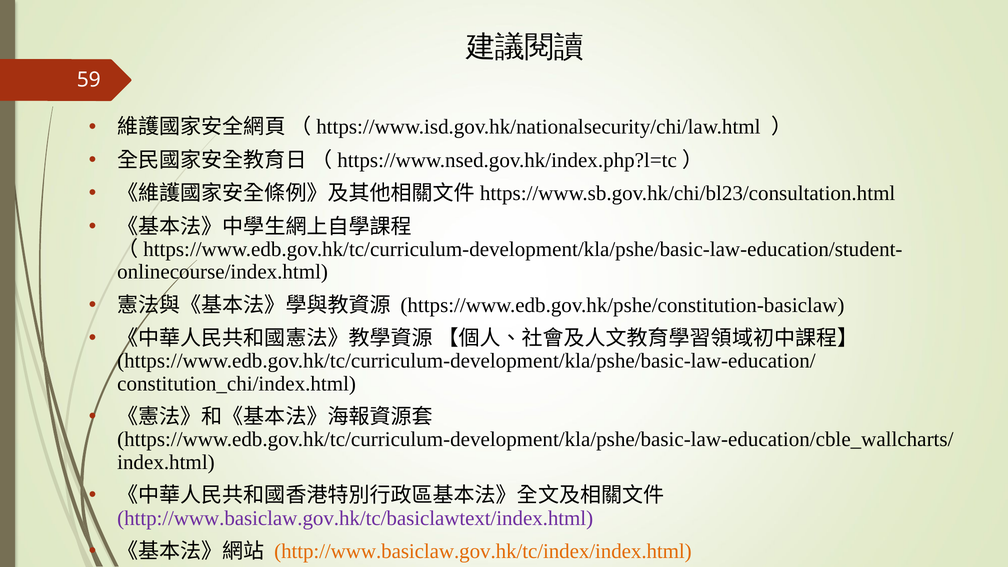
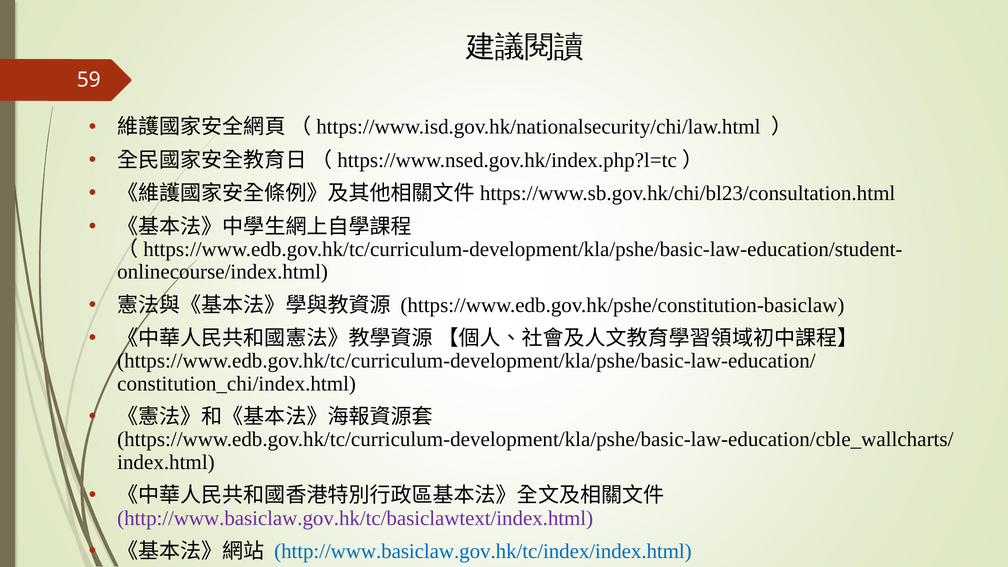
http://www.basiclaw.gov.hk/tc/index/index.html colour: orange -> blue (483, 551)
